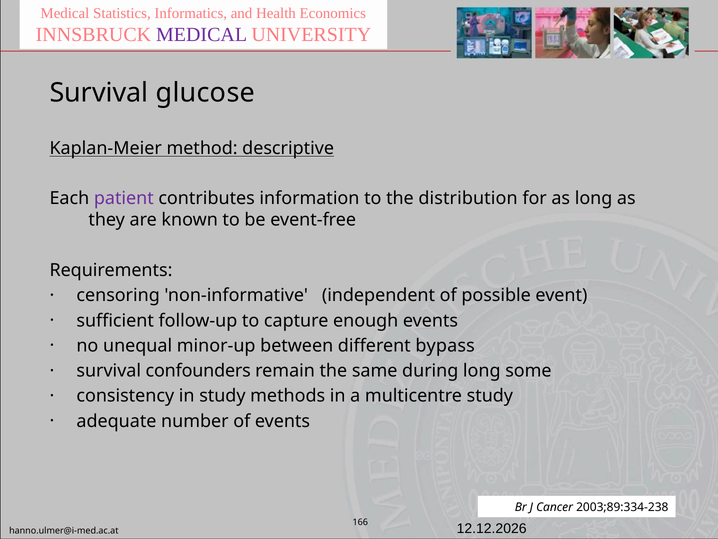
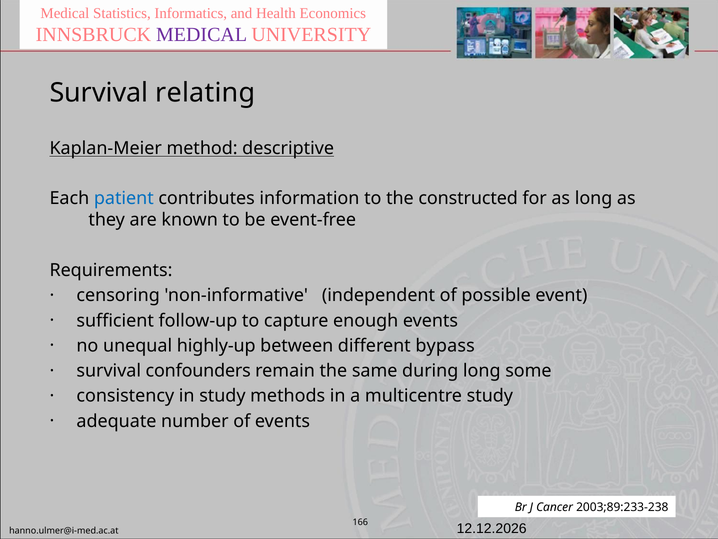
glucose: glucose -> relating (205, 93)
patient colour: purple -> blue (124, 198)
distribution: distribution -> constructed (468, 198)
minor-up: minor-up -> highly-up (216, 345)
2003;89:334-238: 2003;89:334-238 -> 2003;89:233-238 (622, 507)
